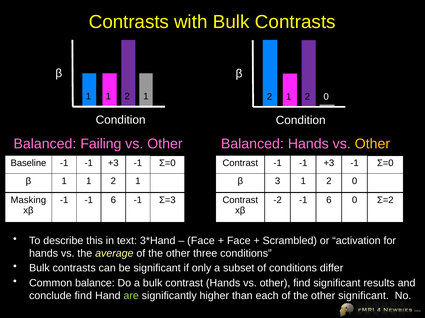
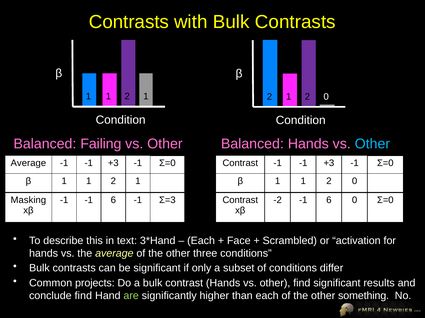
Other colour: yellow -> light blue (372, 144)
Baseline: Baseline -> Average (28, 163)
3: 3 -> 1 (278, 181)
0 Σ=2: Σ=2 -> Σ=0 (385, 200)
Face: Face -> Each (201, 241)
balance: balance -> projects (95, 284)
other significant: significant -> something (364, 296)
